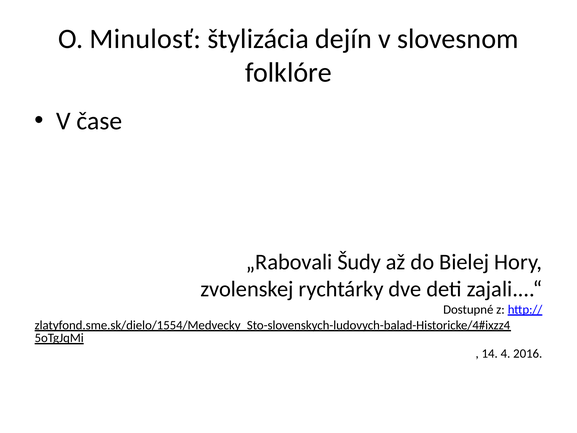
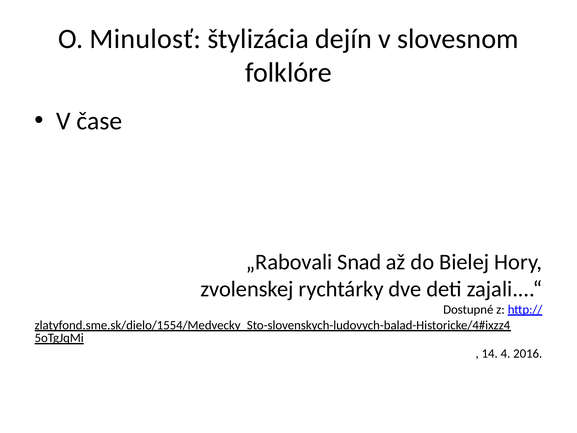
Šudy: Šudy -> Snad (359, 262)
